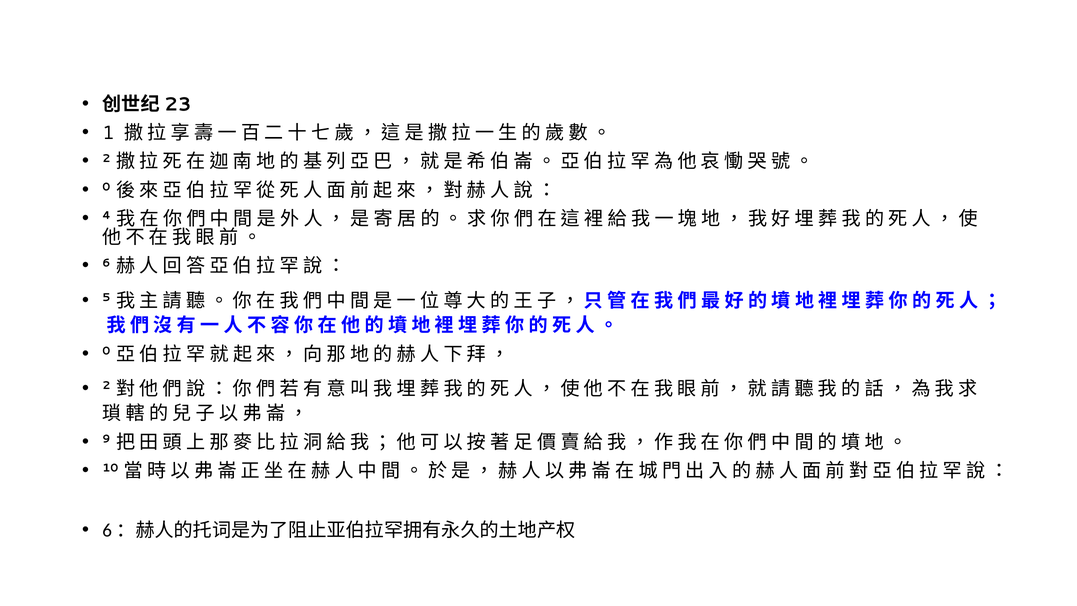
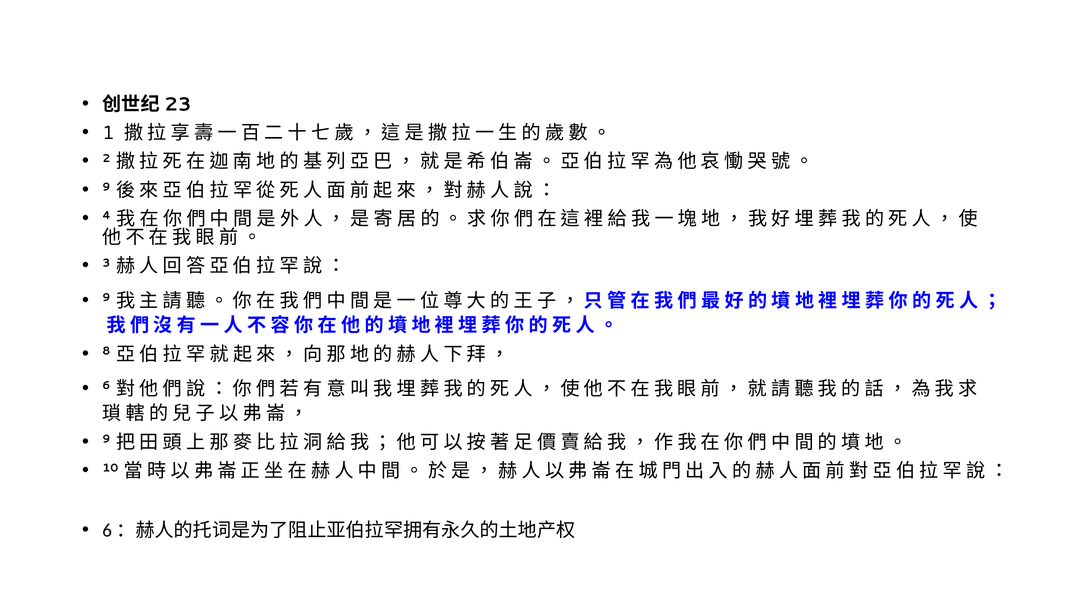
0: 0 -> 9 (106, 187)
6: 6 -> 3 (106, 263)
5: 5 -> 9 (106, 298)
0: 0 -> 8 (106, 351)
2: 2 -> 6 (106, 386)
